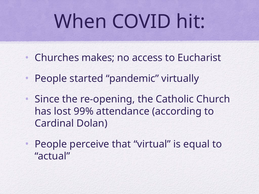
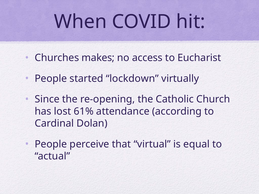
pandemic: pandemic -> lockdown (132, 79)
99%: 99% -> 61% (84, 111)
